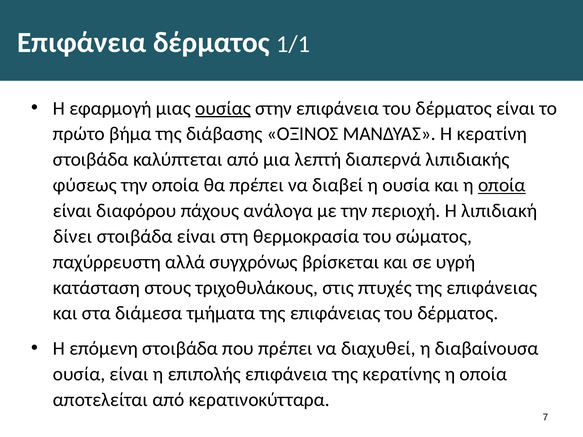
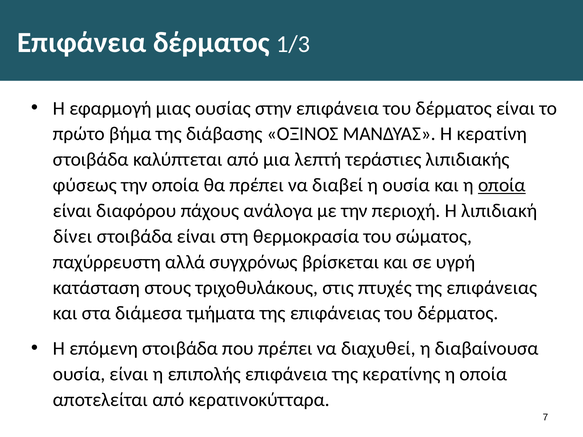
1/1: 1/1 -> 1/3 (293, 44)
ουσίας underline: present -> none (223, 108)
διαπερνά: διαπερνά -> τεράστιες (383, 160)
